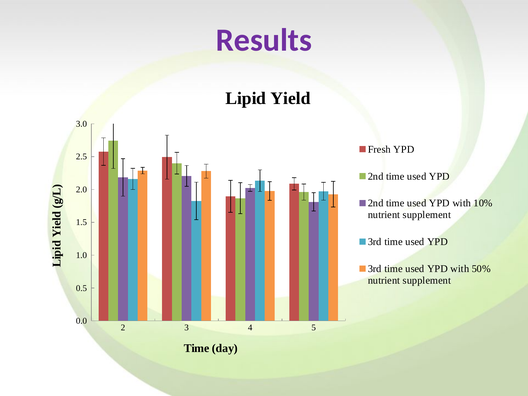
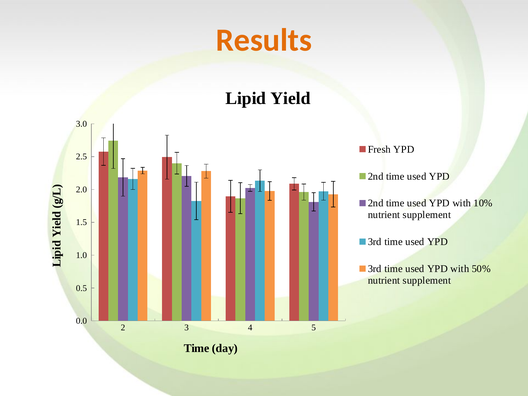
Results colour: purple -> orange (264, 40)
